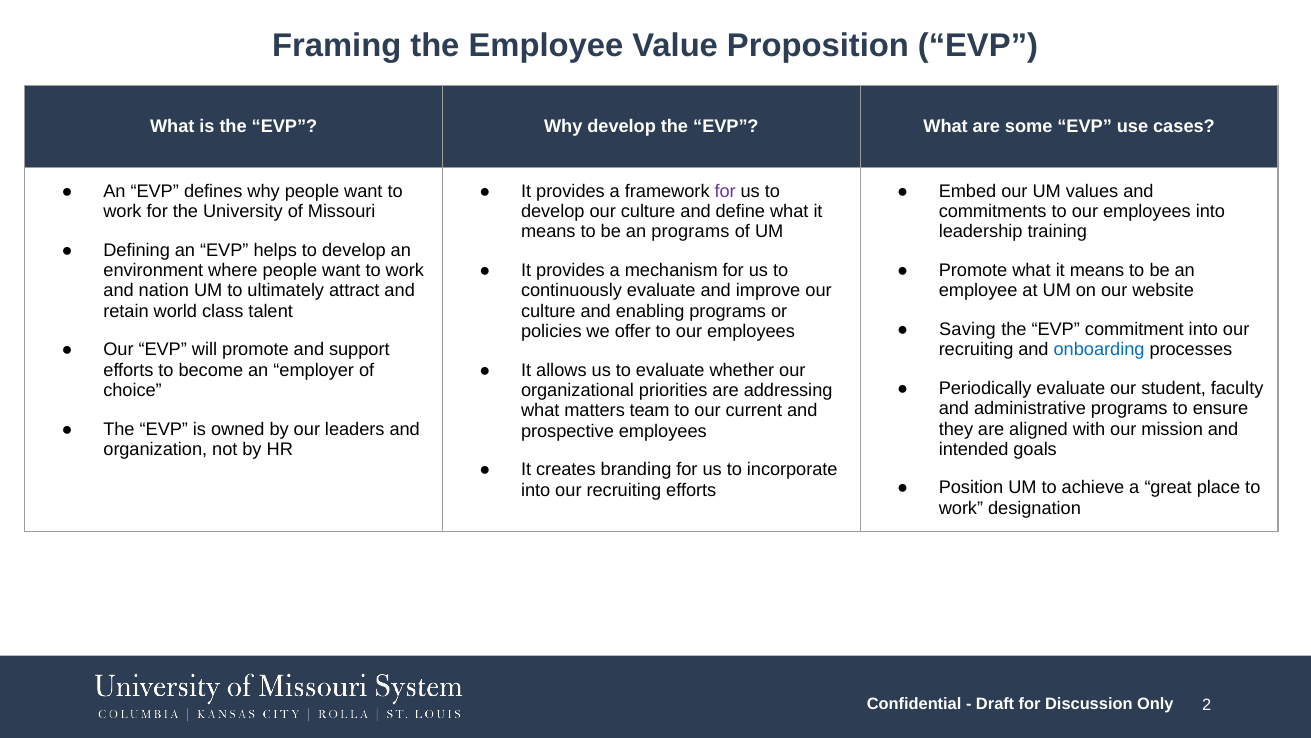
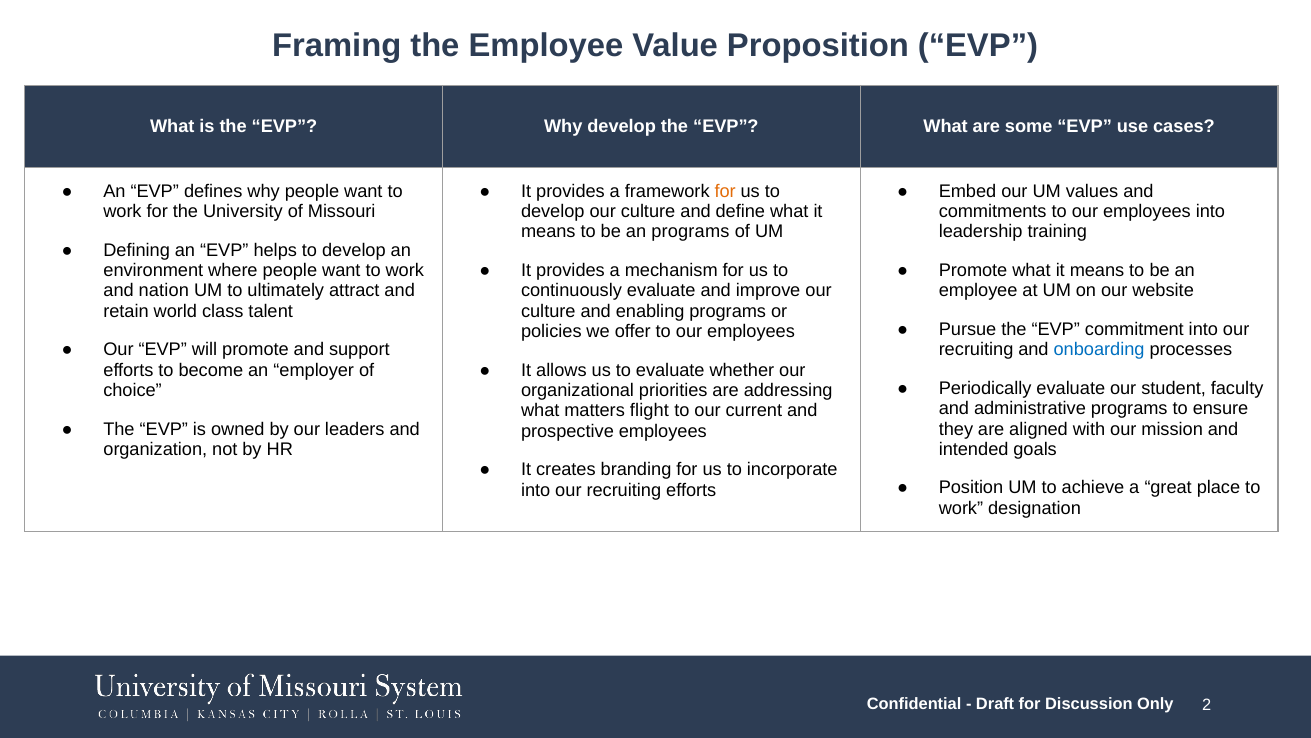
for colour: purple -> orange (725, 191)
Saving: Saving -> Pursue (968, 329)
team: team -> flight (649, 410)
